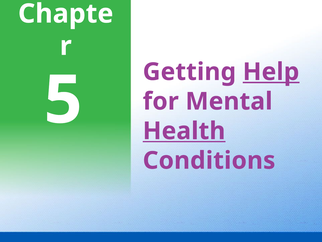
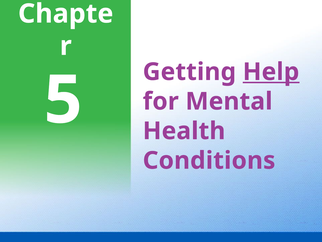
Health underline: present -> none (184, 131)
